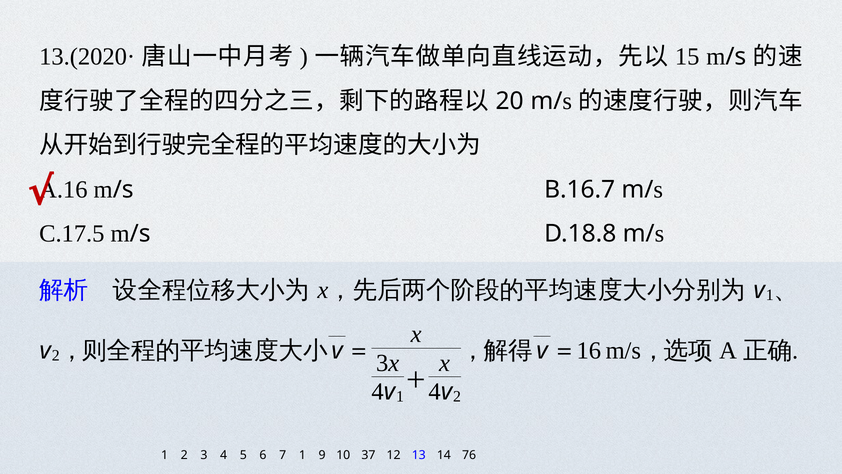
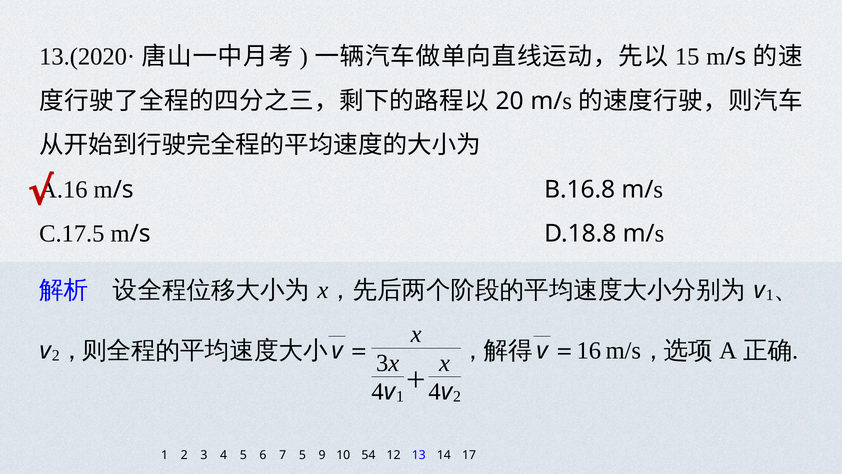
B.16.7: B.16.7 -> B.16.8 (580, 189)
7 1: 1 -> 5 (302, 455)
37: 37 -> 54 (368, 455)
76: 76 -> 17 (469, 455)
